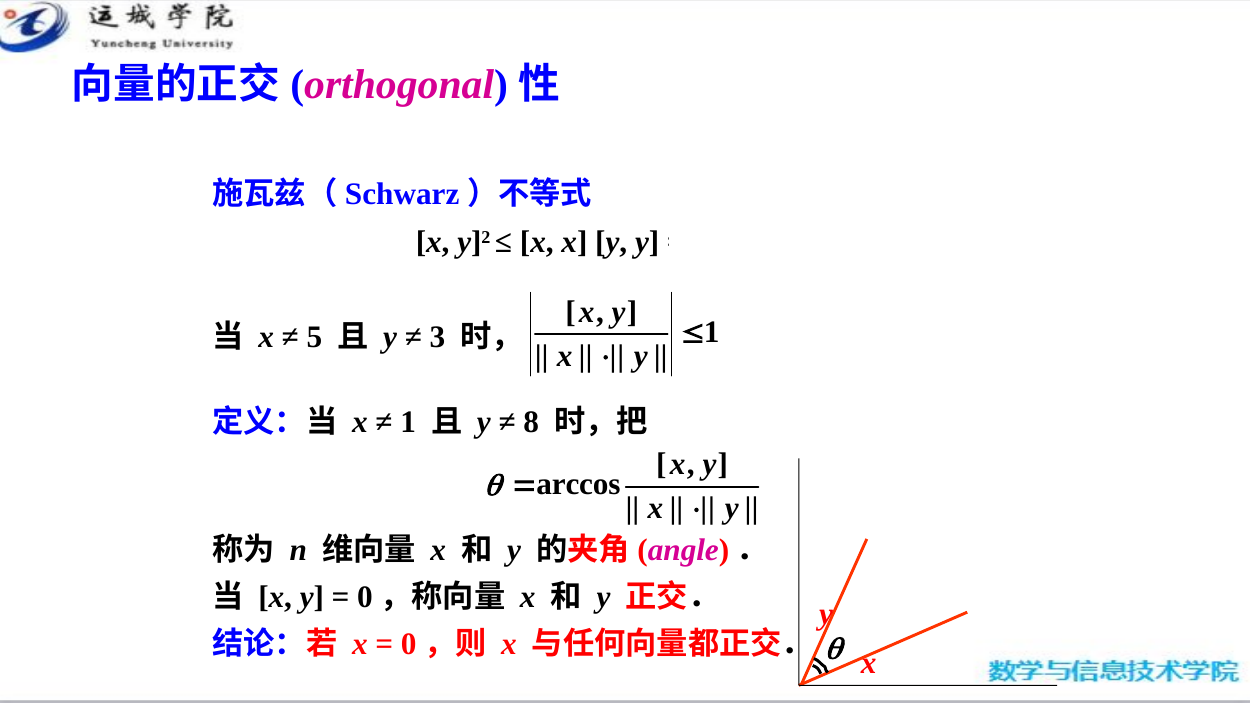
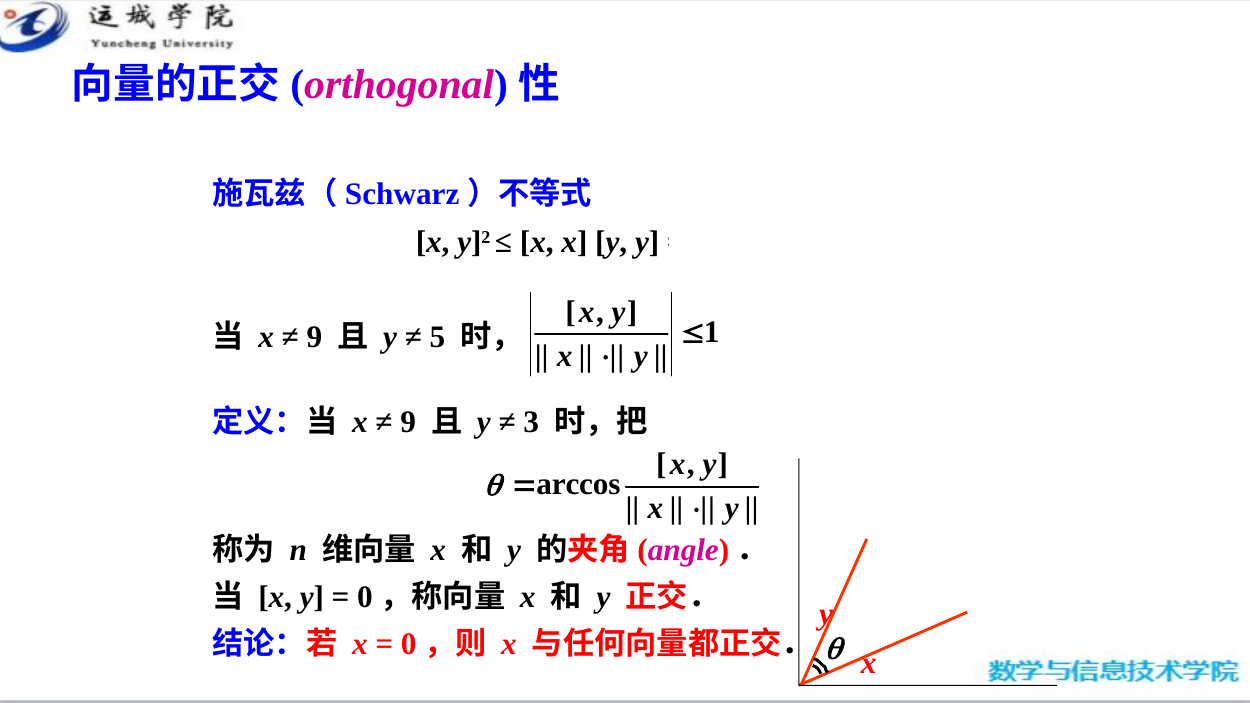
5: 5 -> 9 (314, 337)
3: 3 -> 5 (437, 337)
1: 1 -> 9 (408, 422)
8: 8 -> 3 (531, 422)
